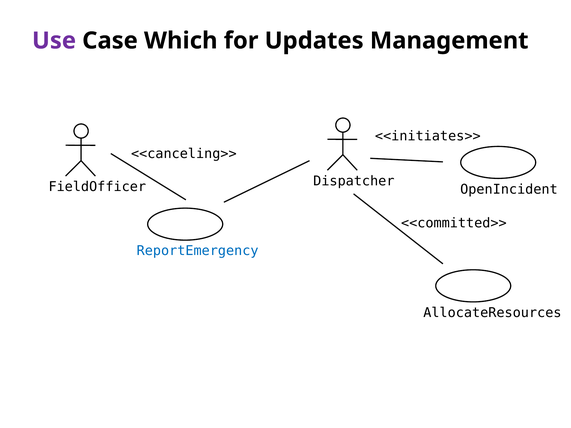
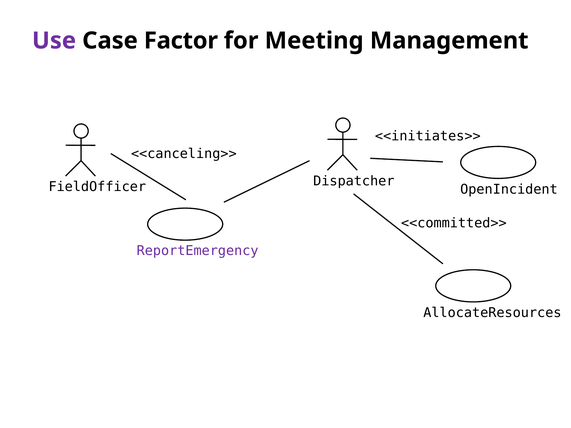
Which: Which -> Factor (181, 41)
Updates: Updates -> Meeting (314, 41)
ReportEmergency colour: blue -> purple (198, 251)
